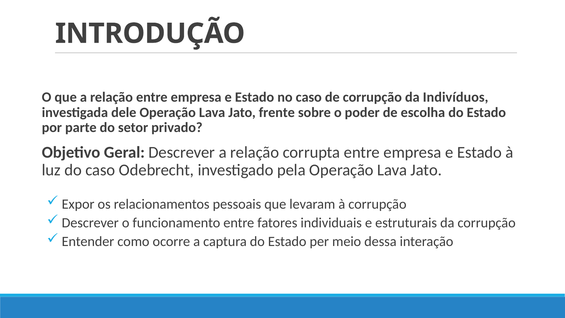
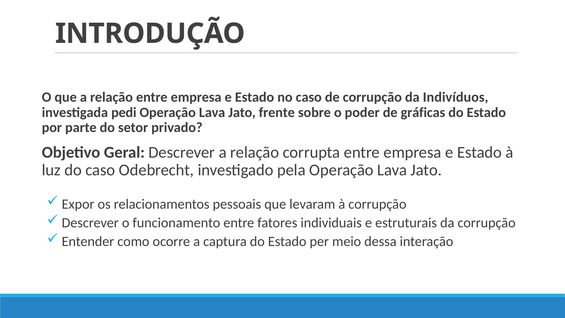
dele: dele -> pedi (124, 112)
escolha: escolha -> gráficas (423, 112)
